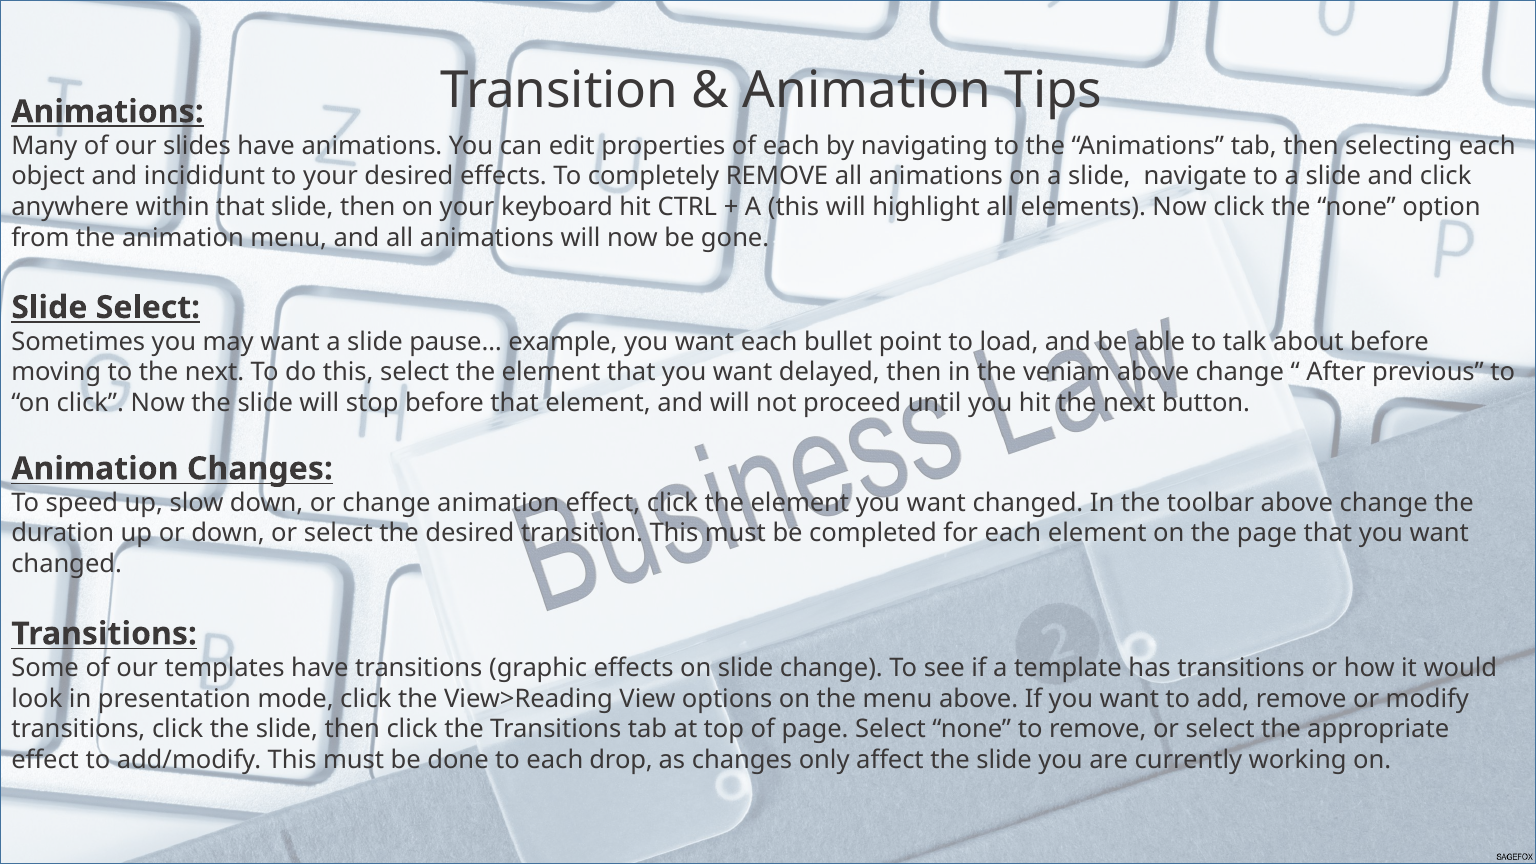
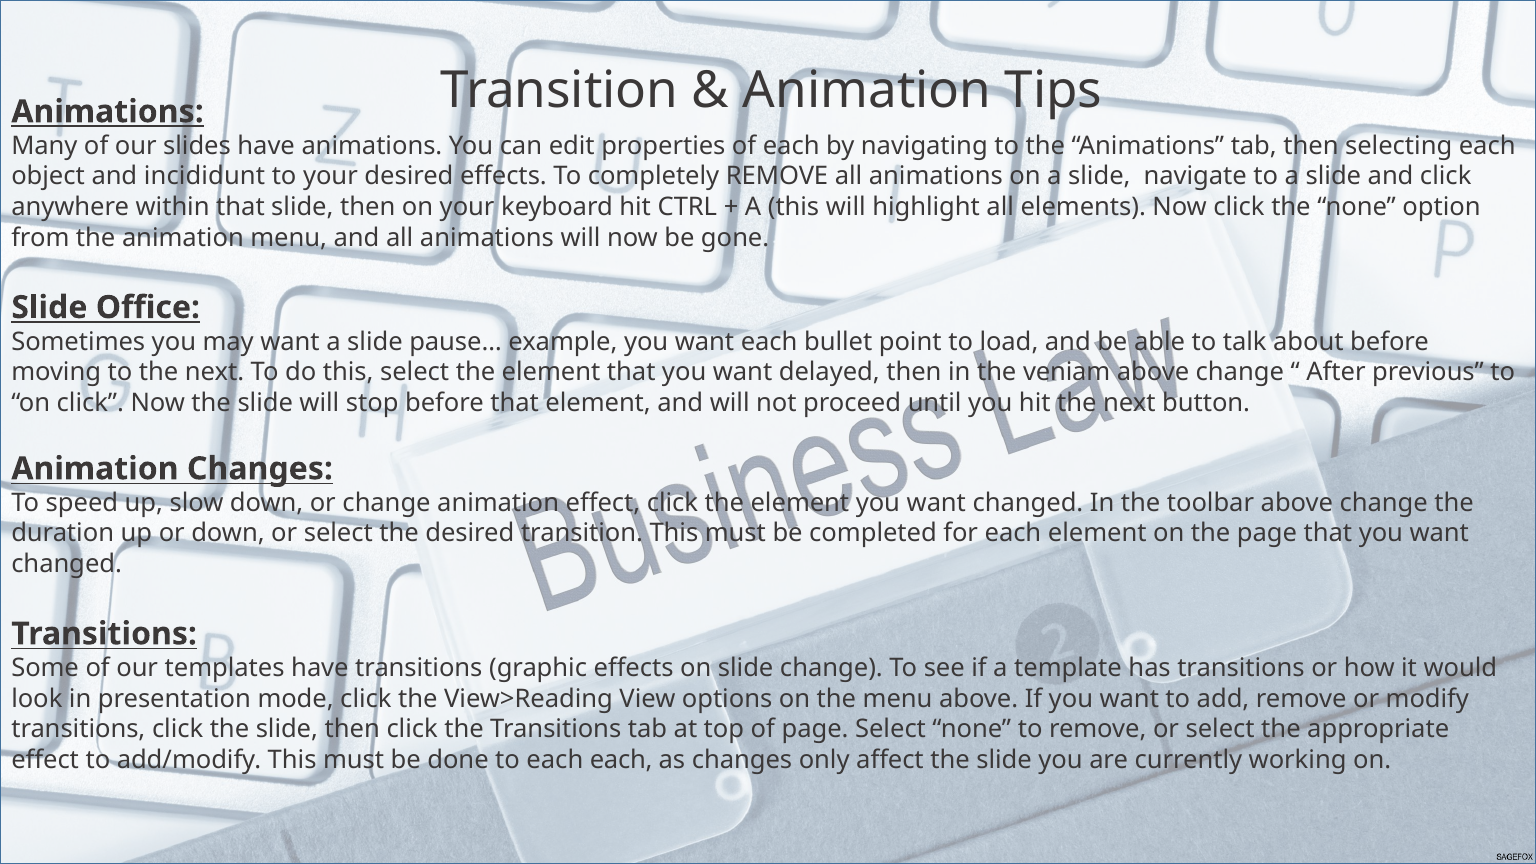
Slide Select: Select -> Office (148, 308)
each drop: drop -> each (621, 760)
